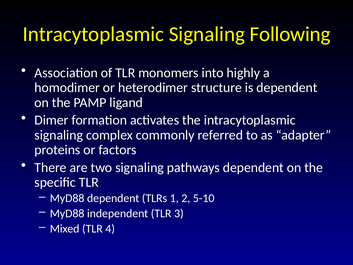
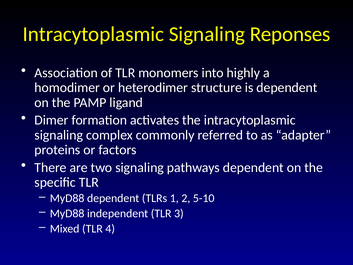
Following: Following -> Reponses (290, 34)
